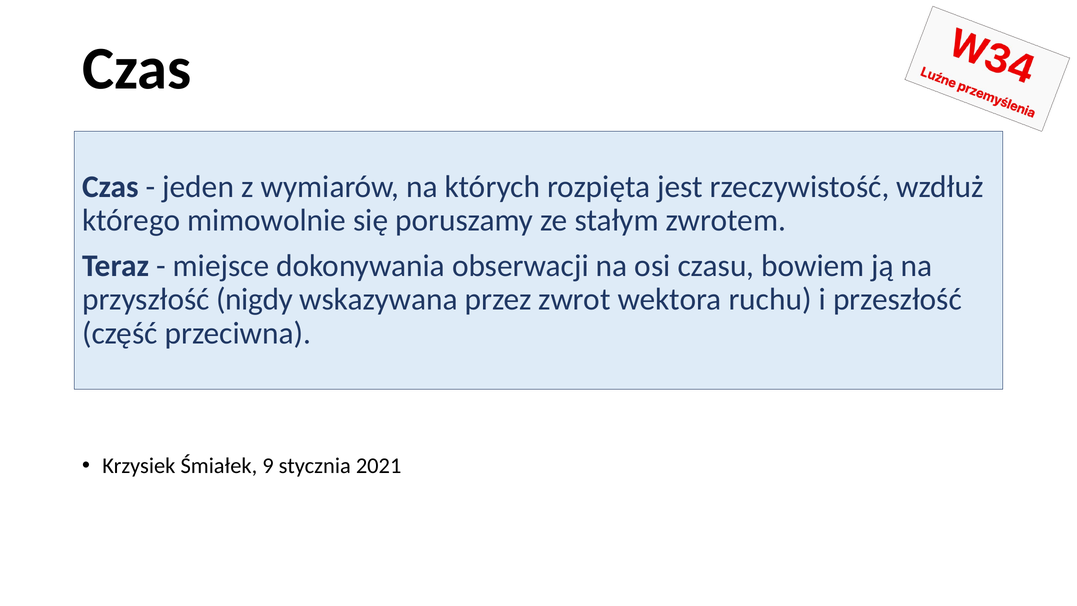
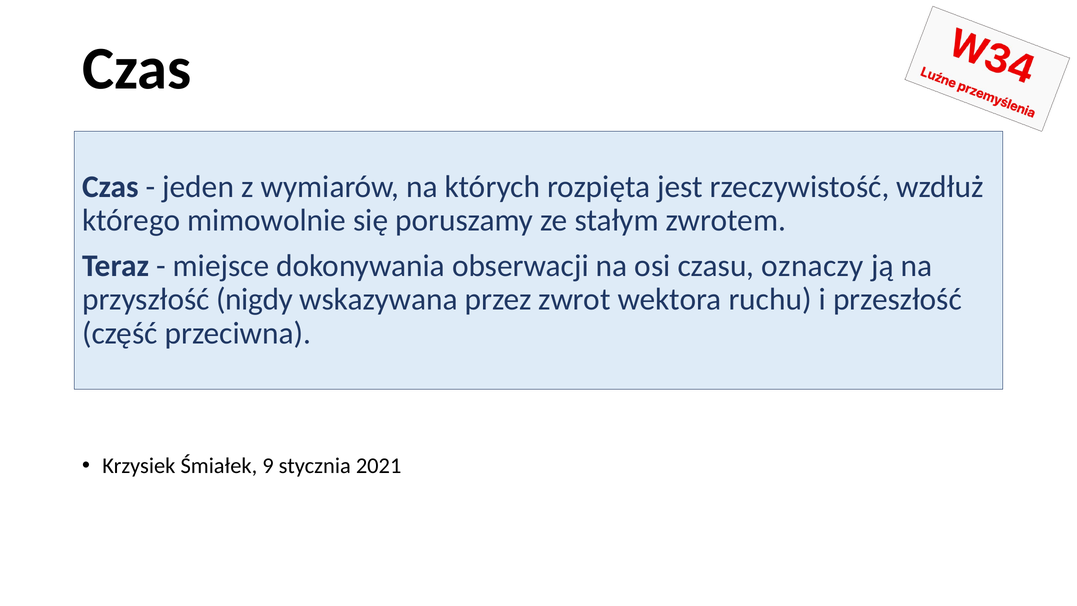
bowiem: bowiem -> oznaczy (813, 266)
